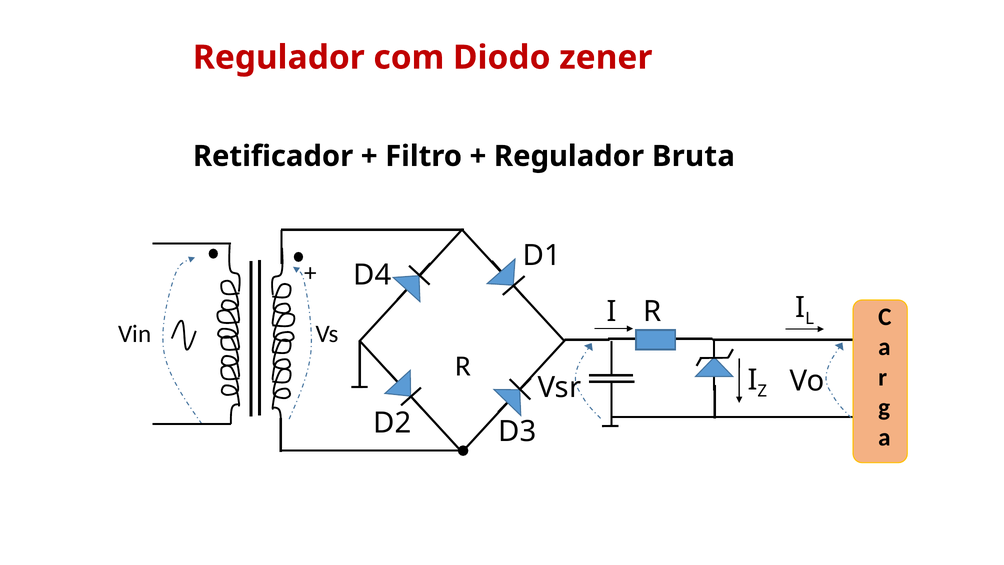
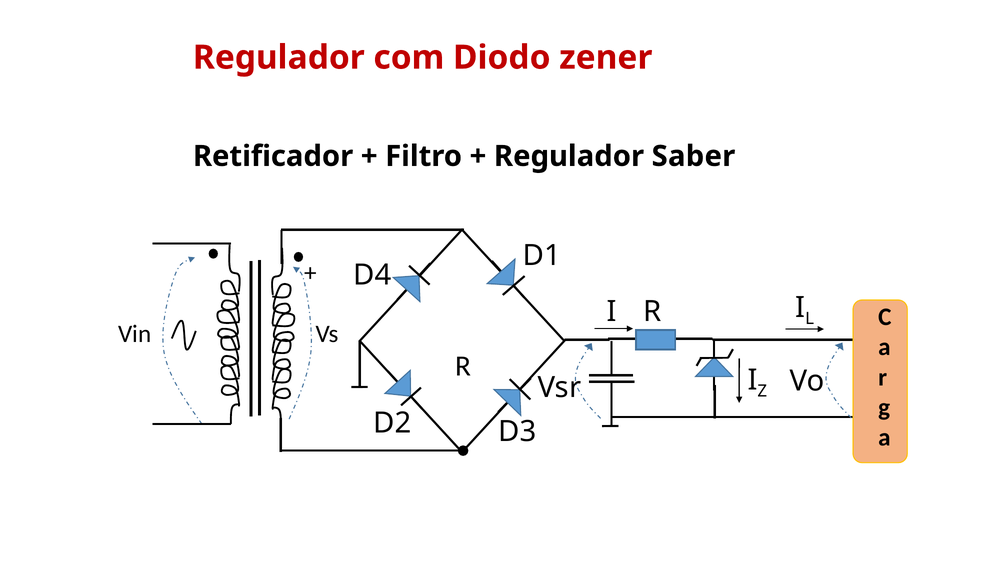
Bruta: Bruta -> Saber (693, 156)
